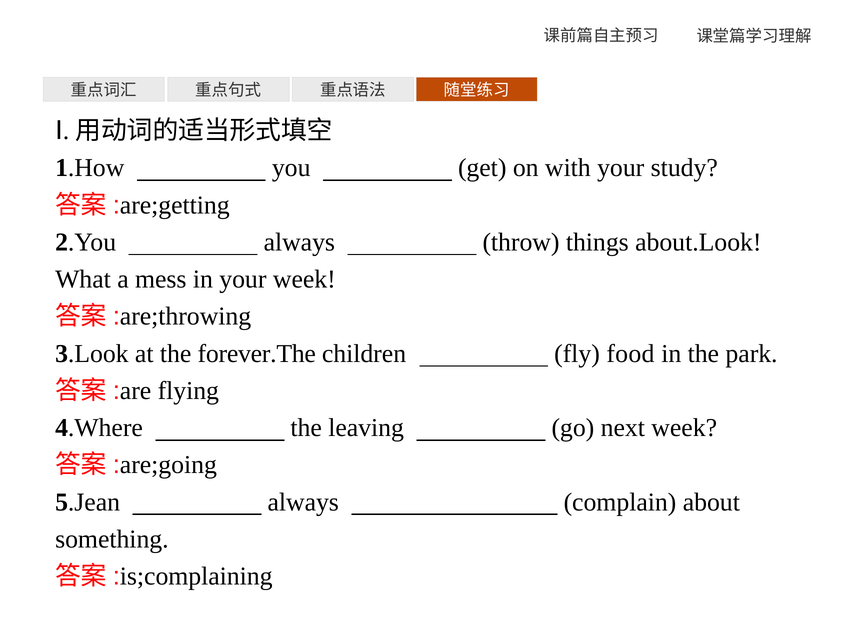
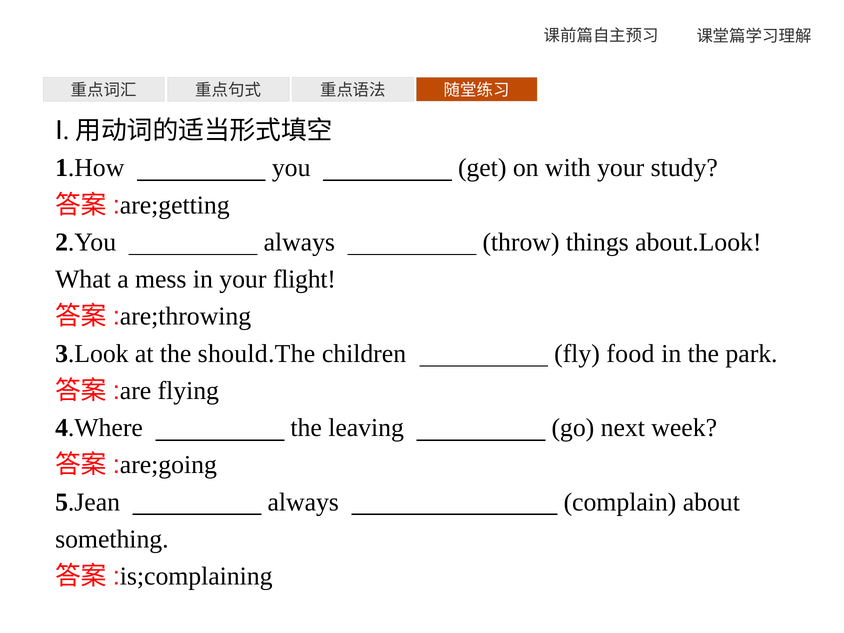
your week: week -> flight (304, 279)
forever.The: forever.The -> should.The (257, 354)
